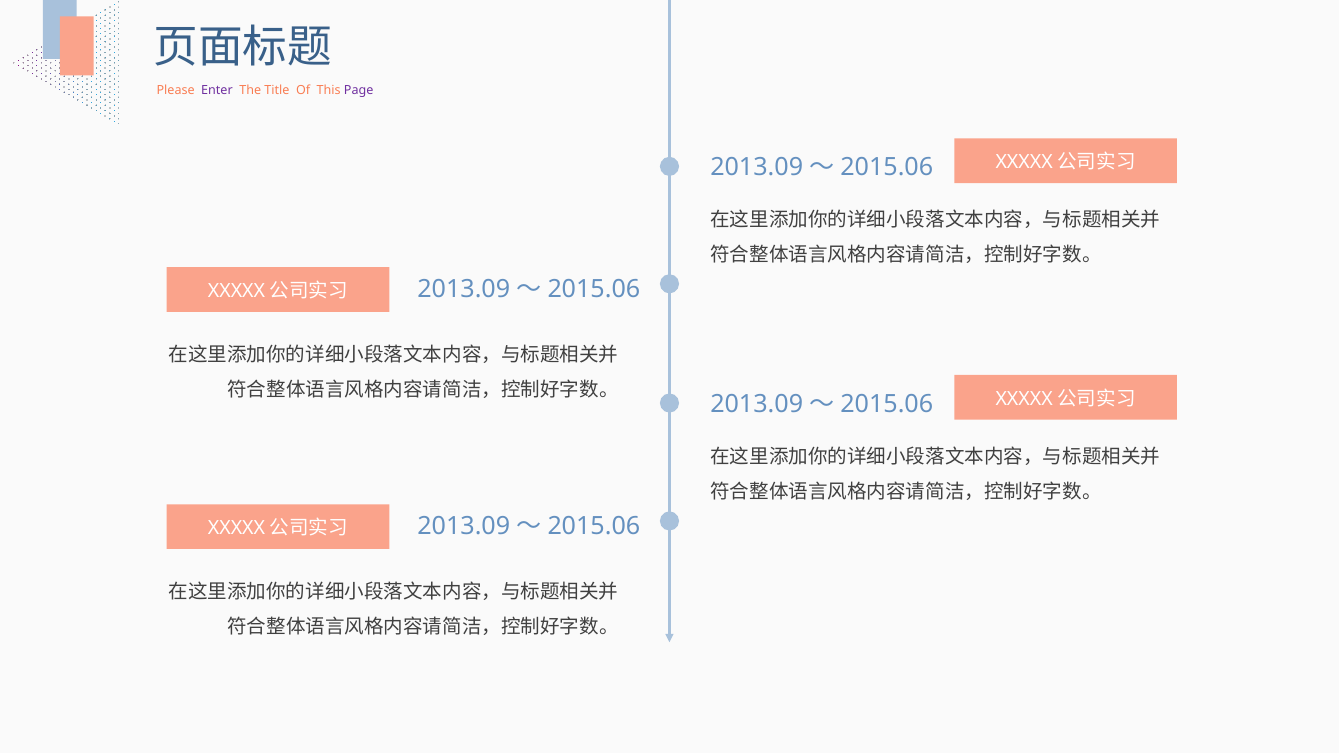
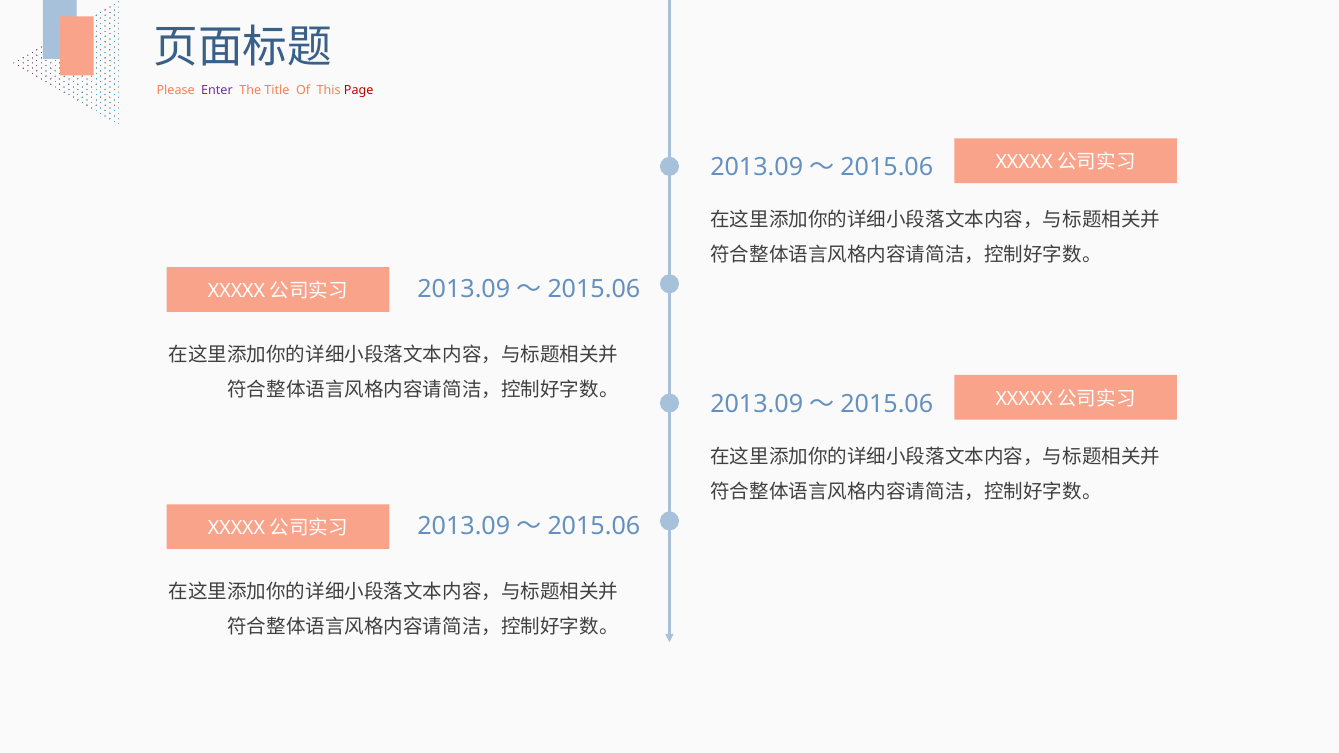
Page colour: purple -> red (359, 90)
